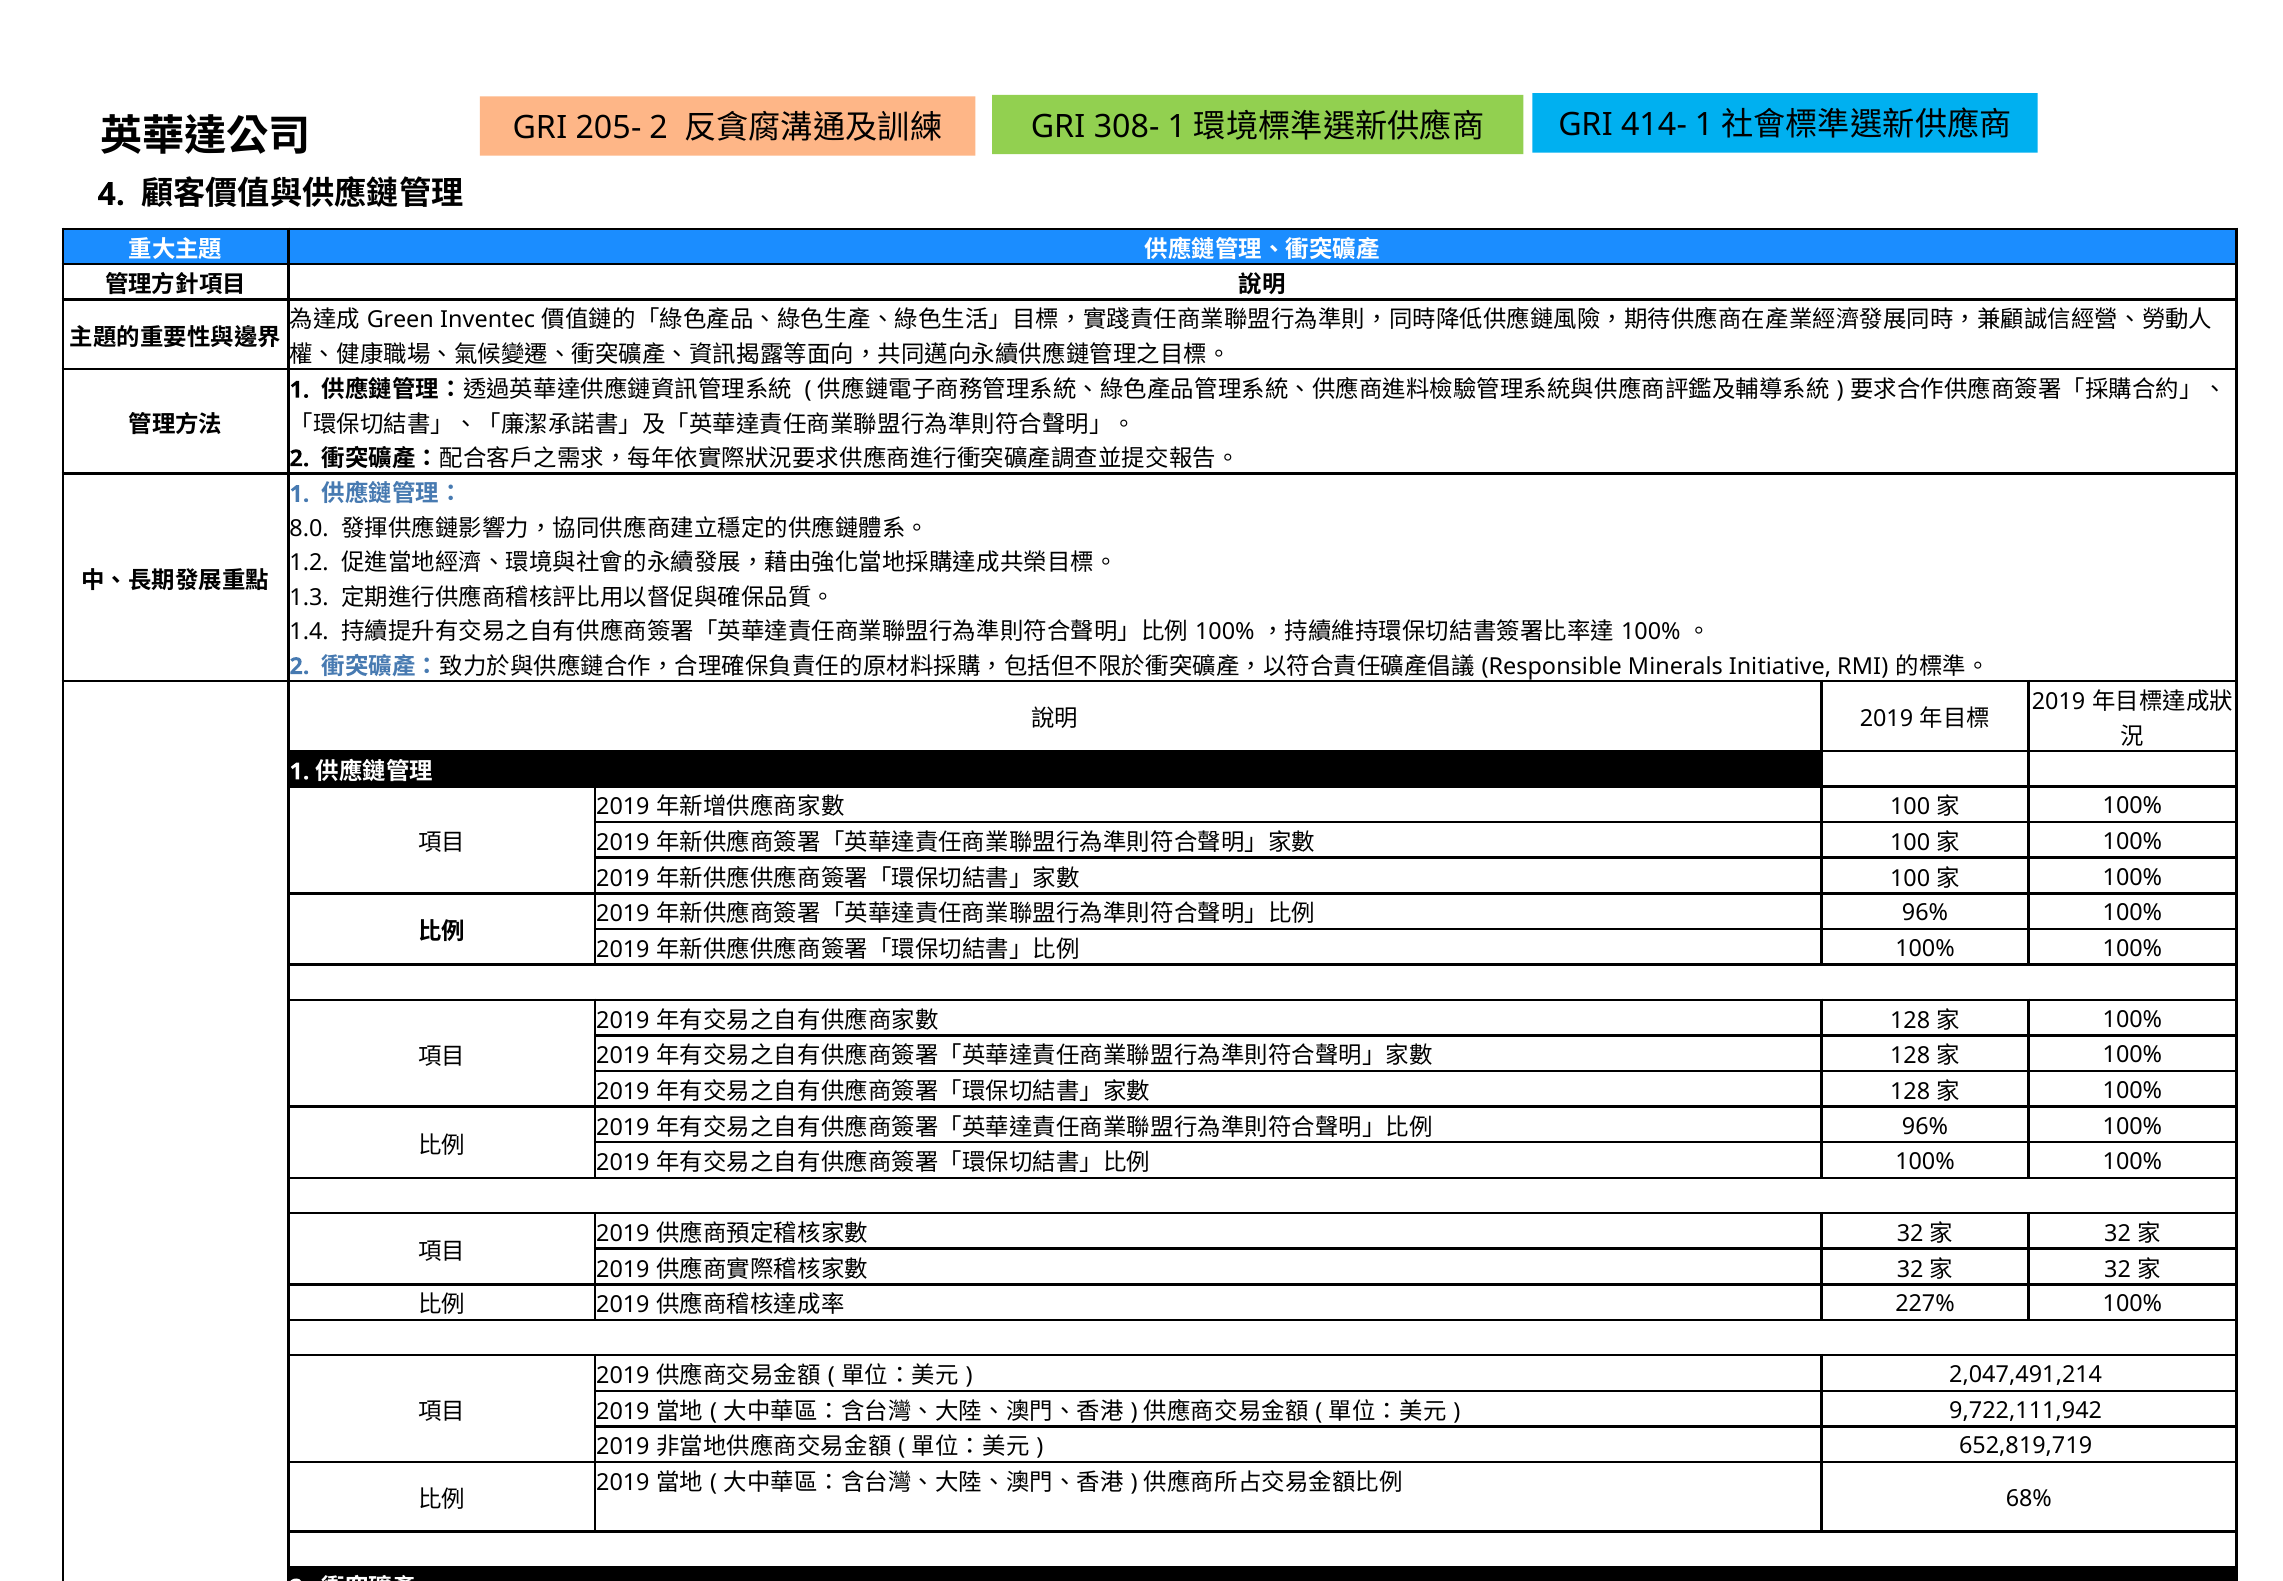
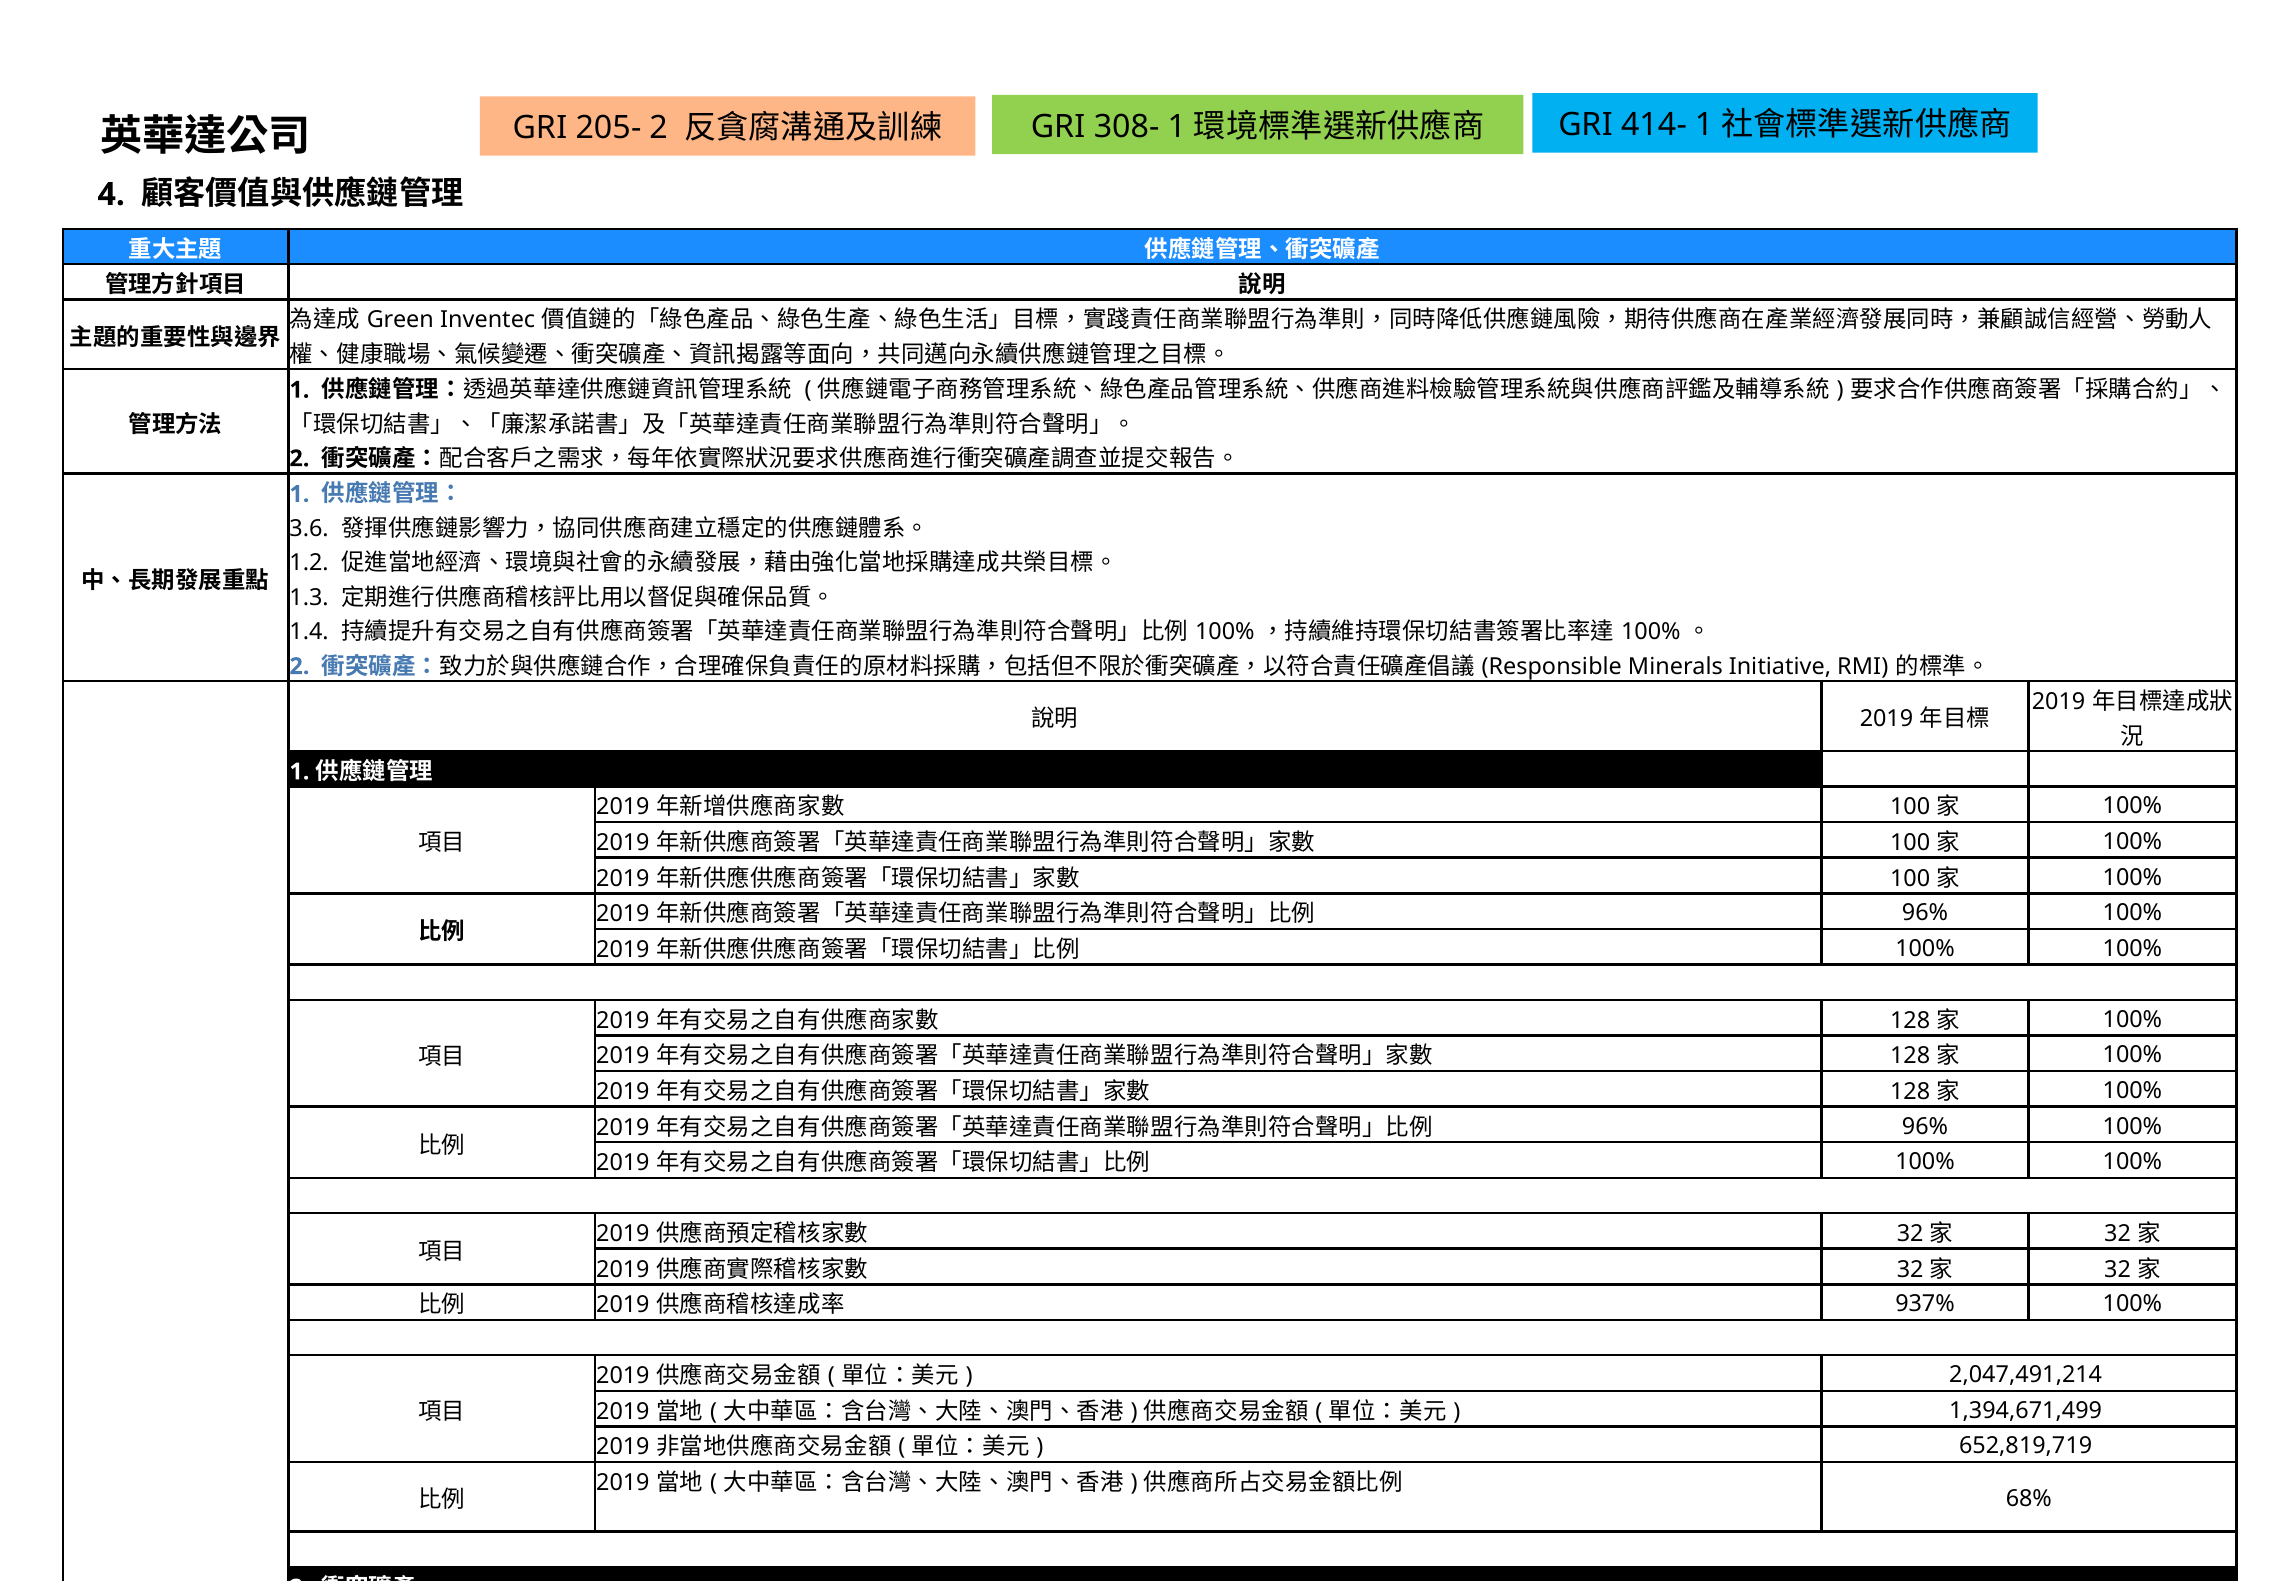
8.0: 8.0 -> 3.6 (309, 528)
227%: 227% -> 937% (1925, 1304)
9,722,111,942: 9,722,111,942 -> 1,394,671,499 (2026, 1410)
